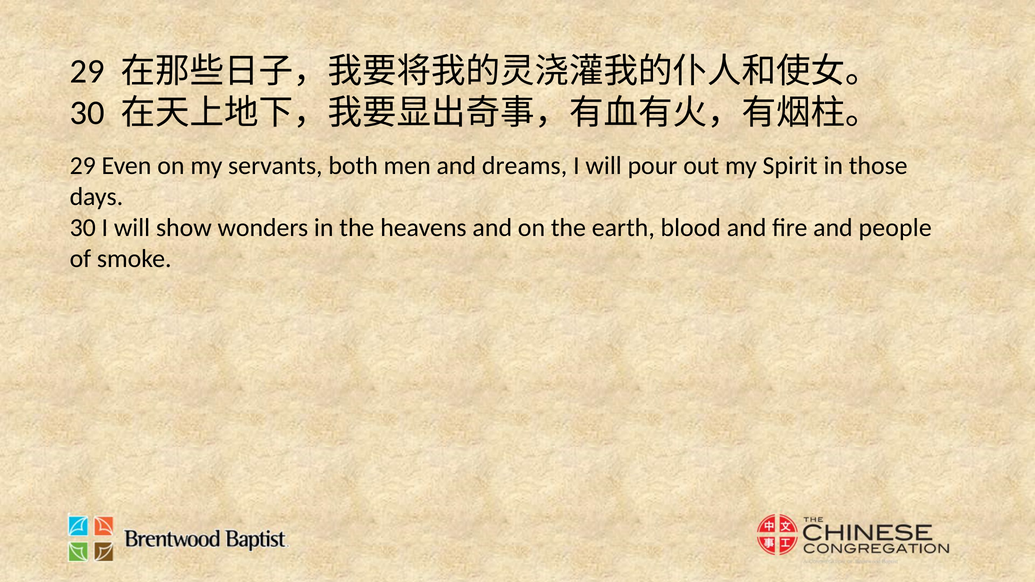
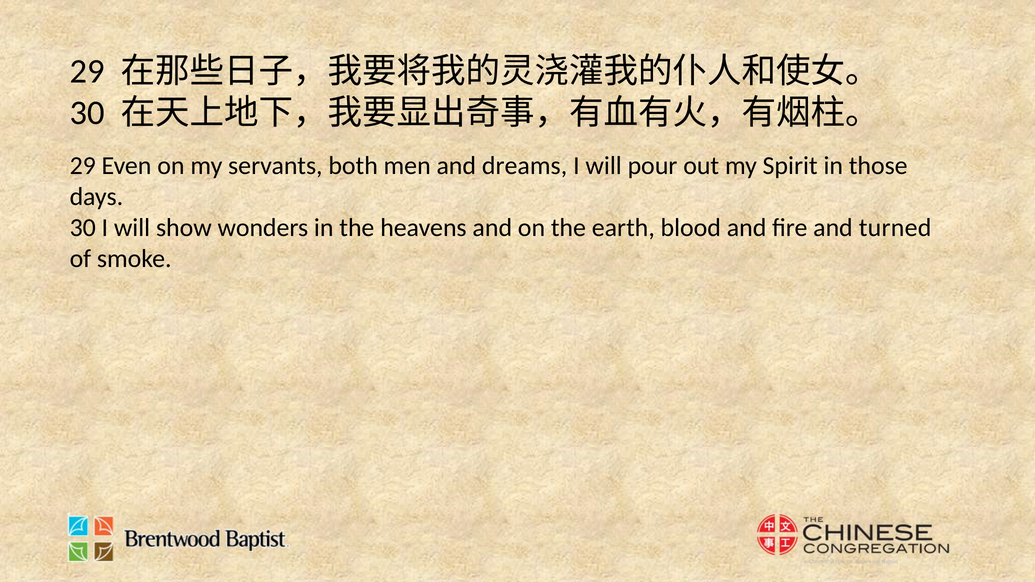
people: people -> turned (895, 228)
